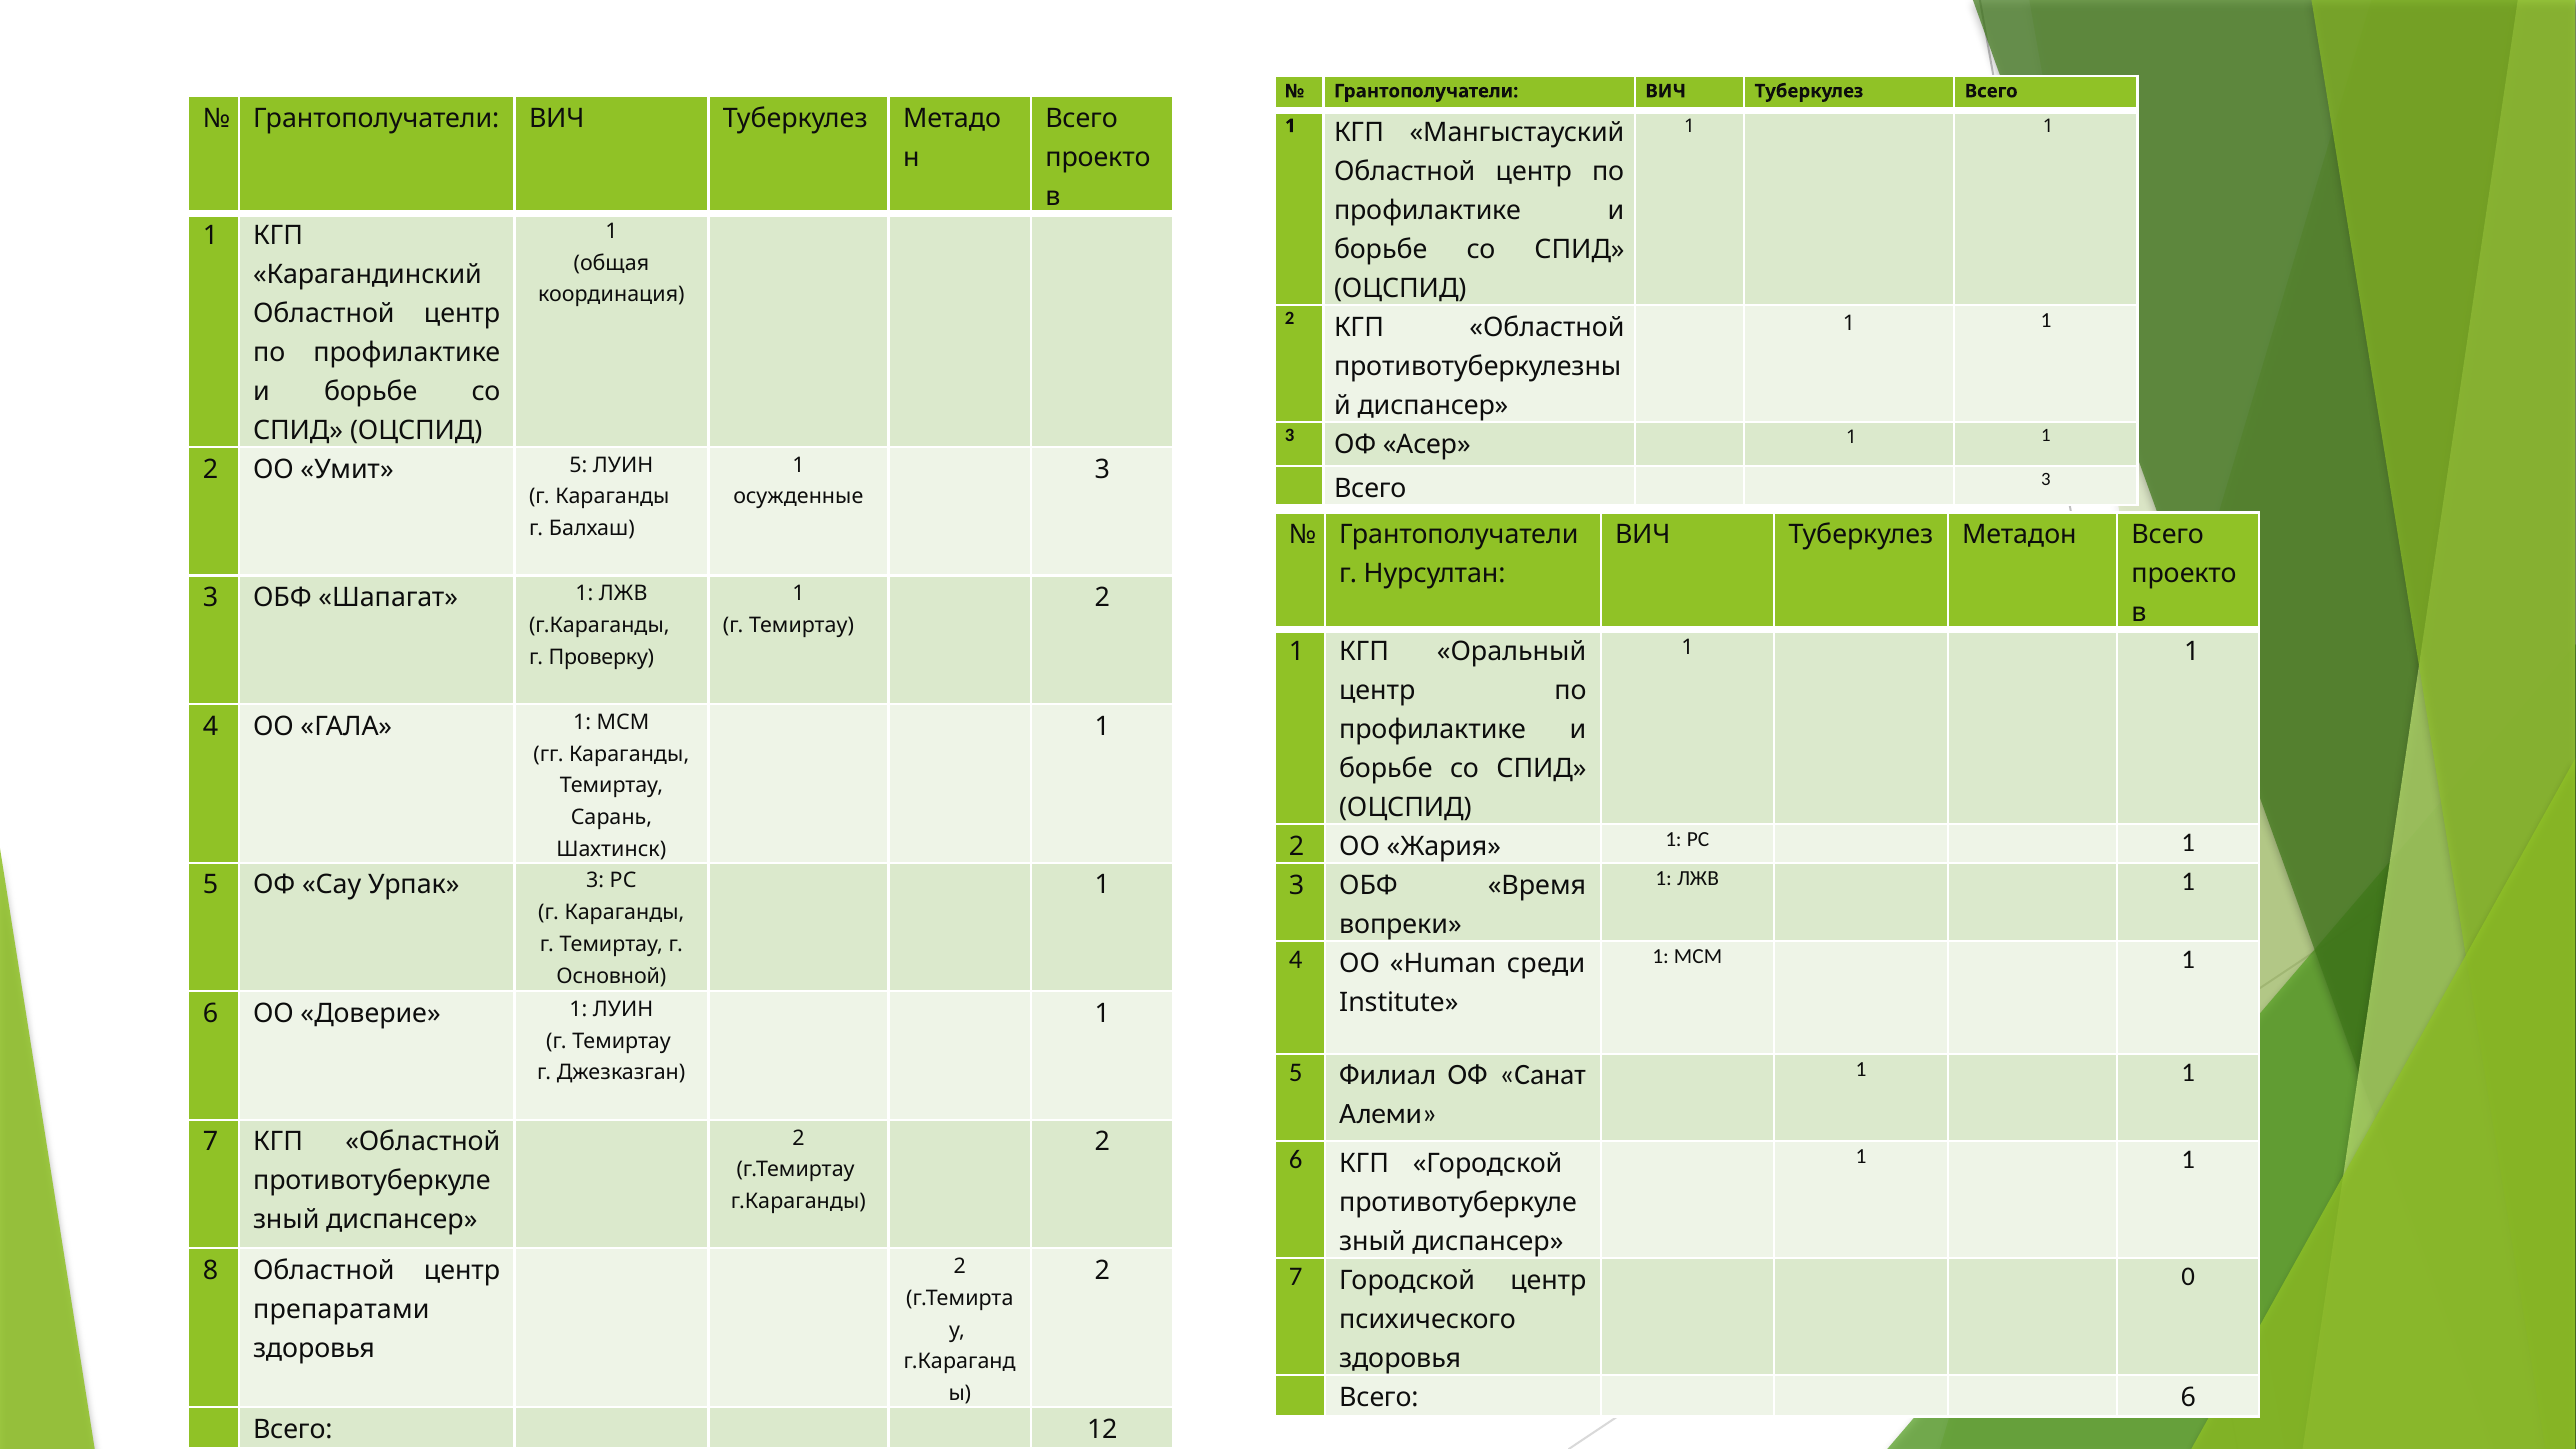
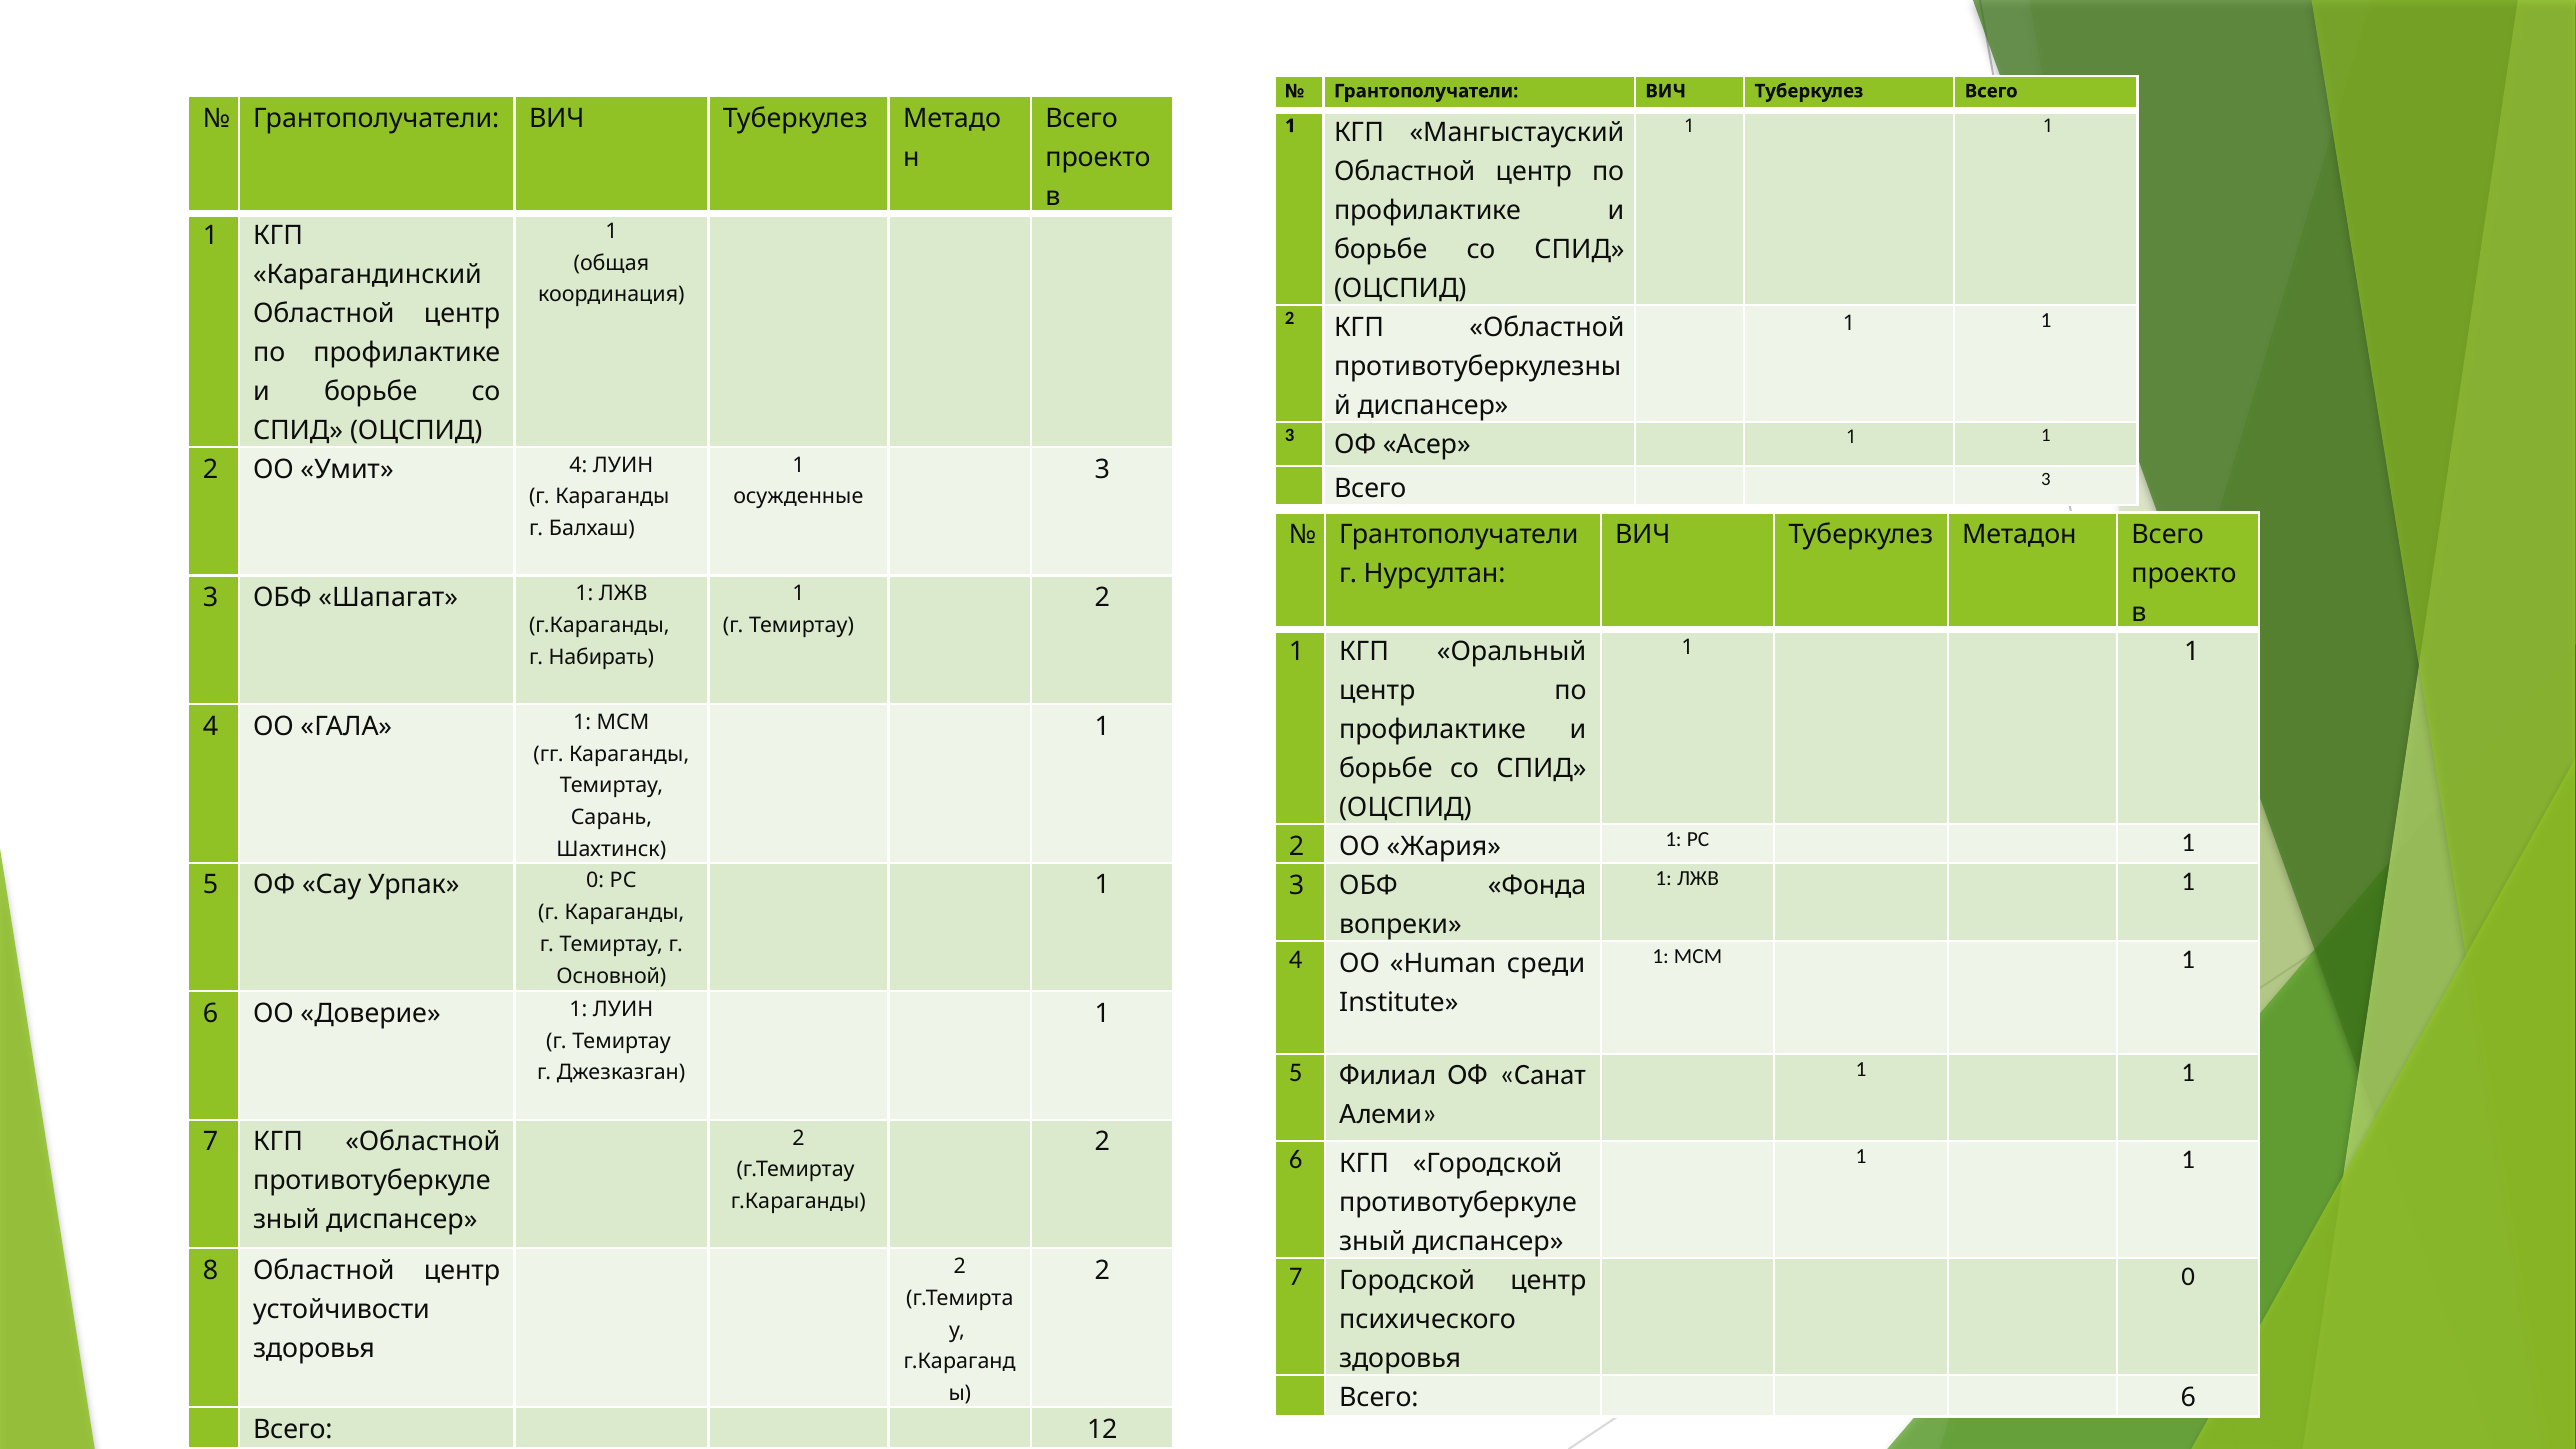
Умит 5: 5 -> 4 (578, 465)
Проверку: Проверку -> Набирать (601, 657)
Урпак 3: 3 -> 0 (595, 881)
Время: Время -> Фонда (1537, 885)
препаратами: препаратами -> устойчивости (342, 1310)
